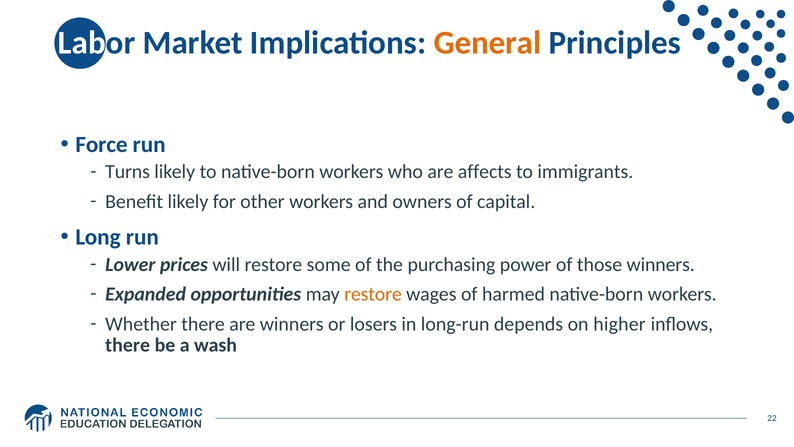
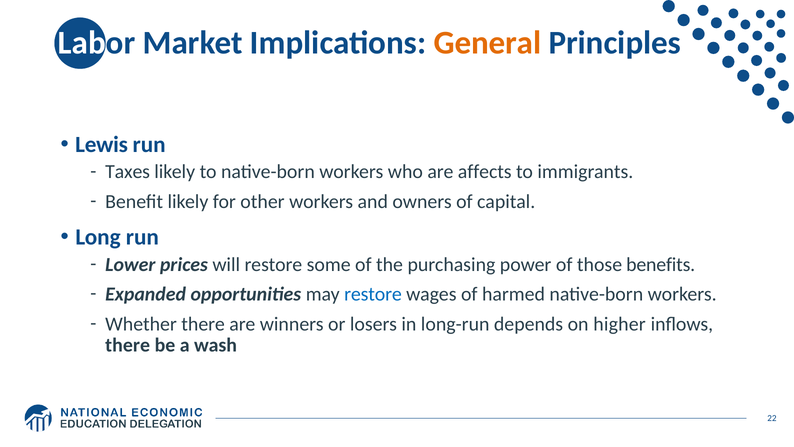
Force: Force -> Lewis (102, 144)
Turns: Turns -> Taxes (128, 172)
those winners: winners -> benefits (661, 264)
restore colour: orange -> blue (373, 294)
